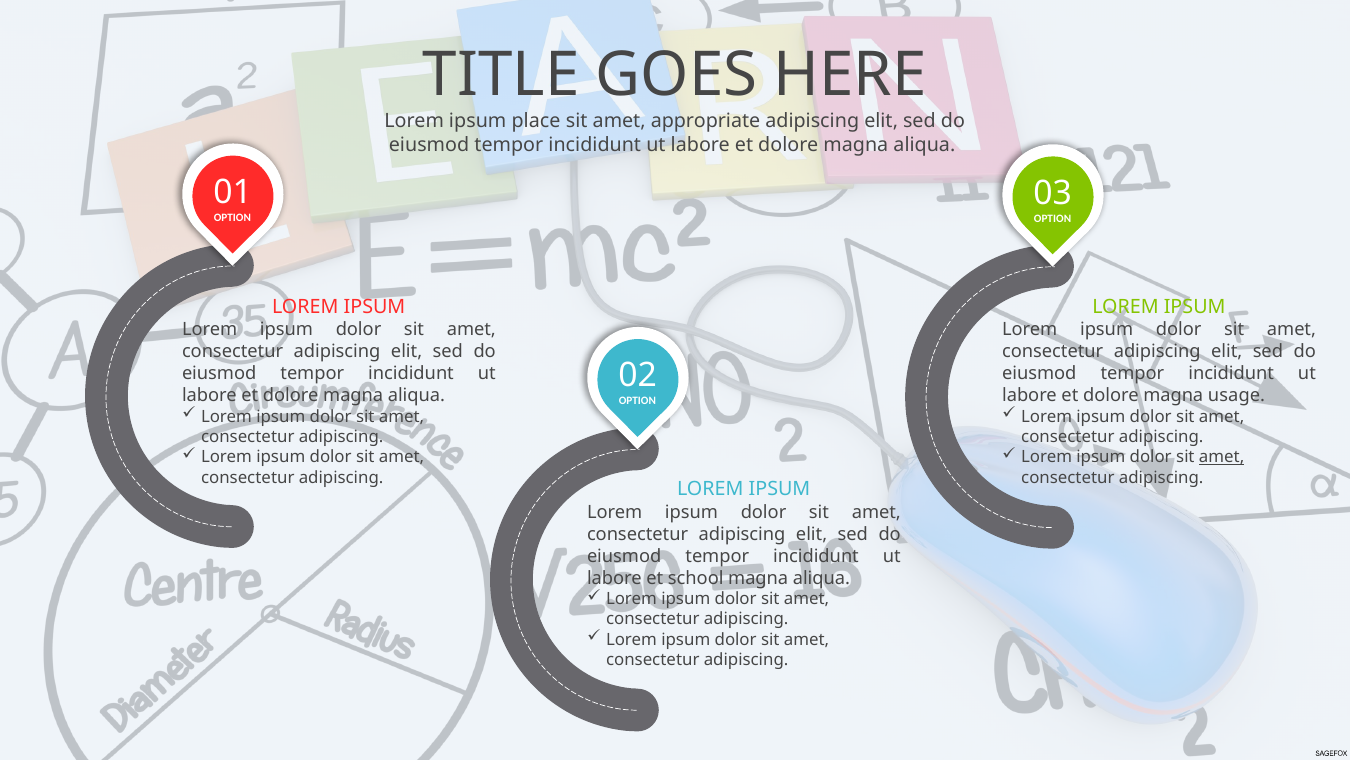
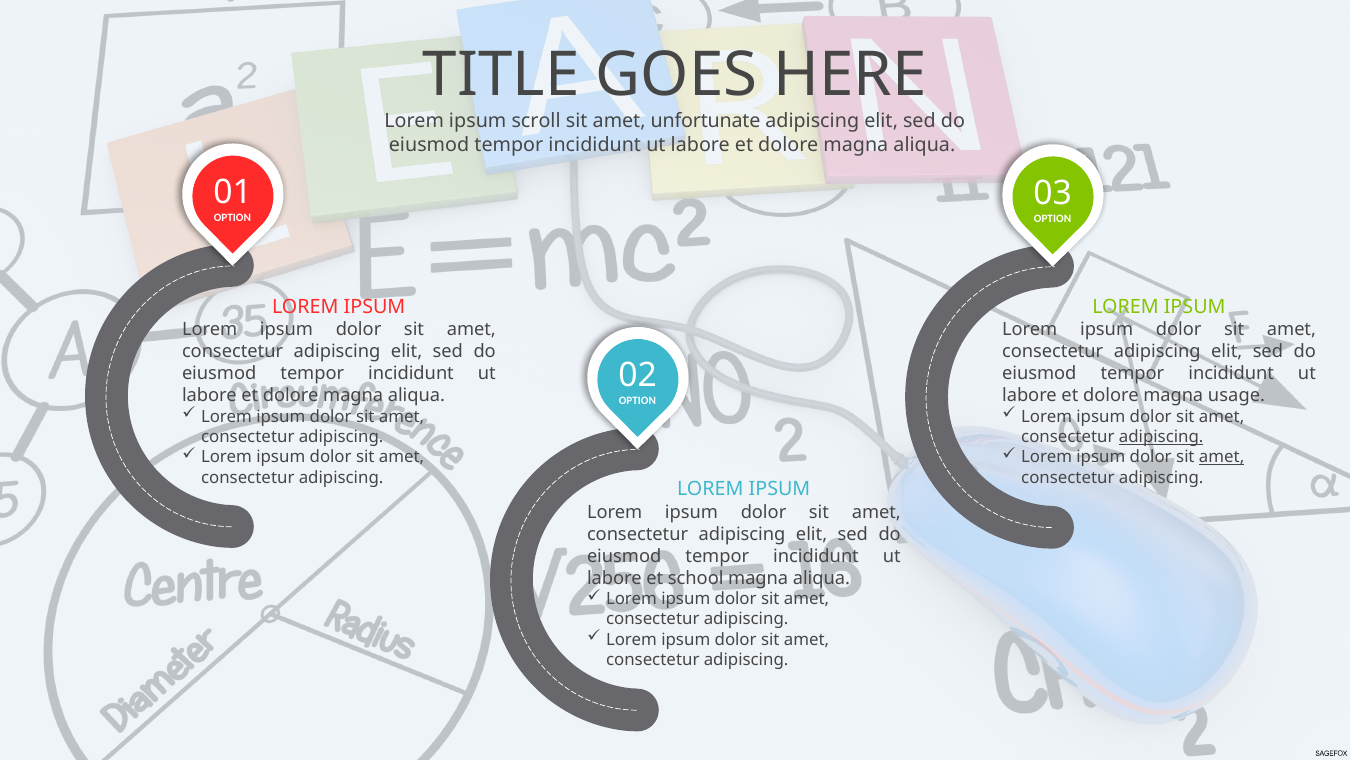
place: place -> scroll (536, 121)
appropriate: appropriate -> unfortunate (706, 121)
adipiscing underline: none -> present (1161, 437)
